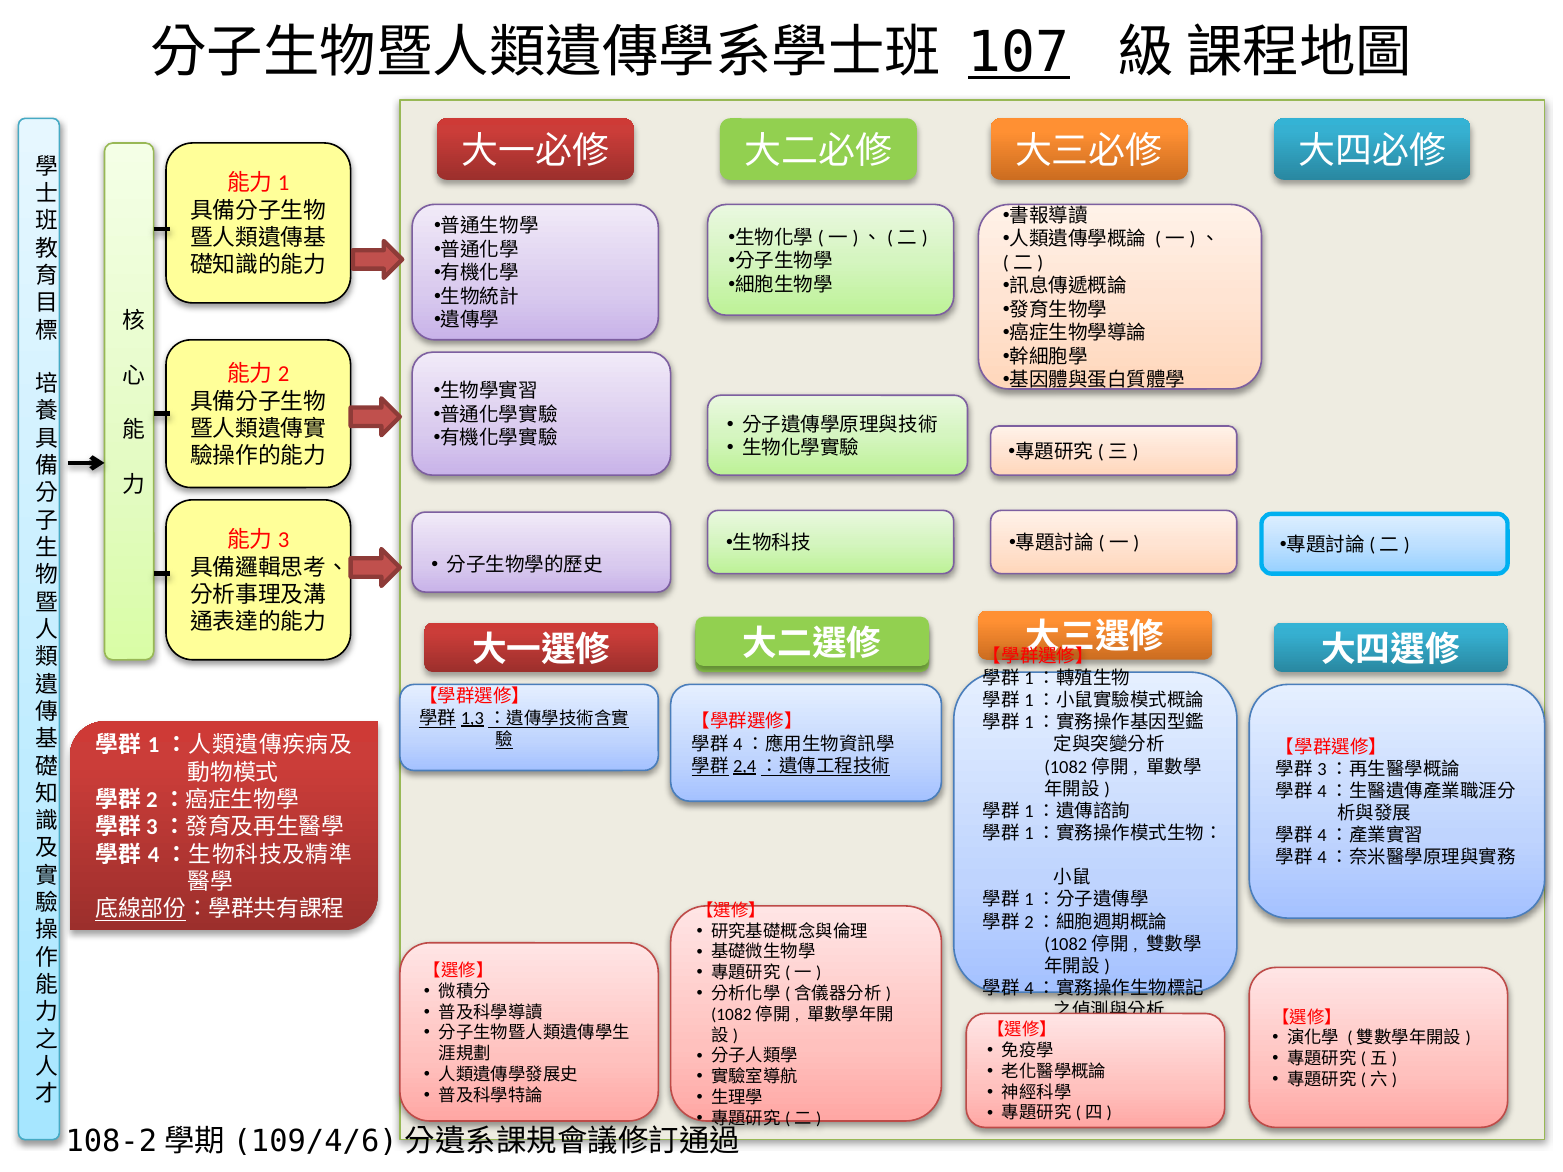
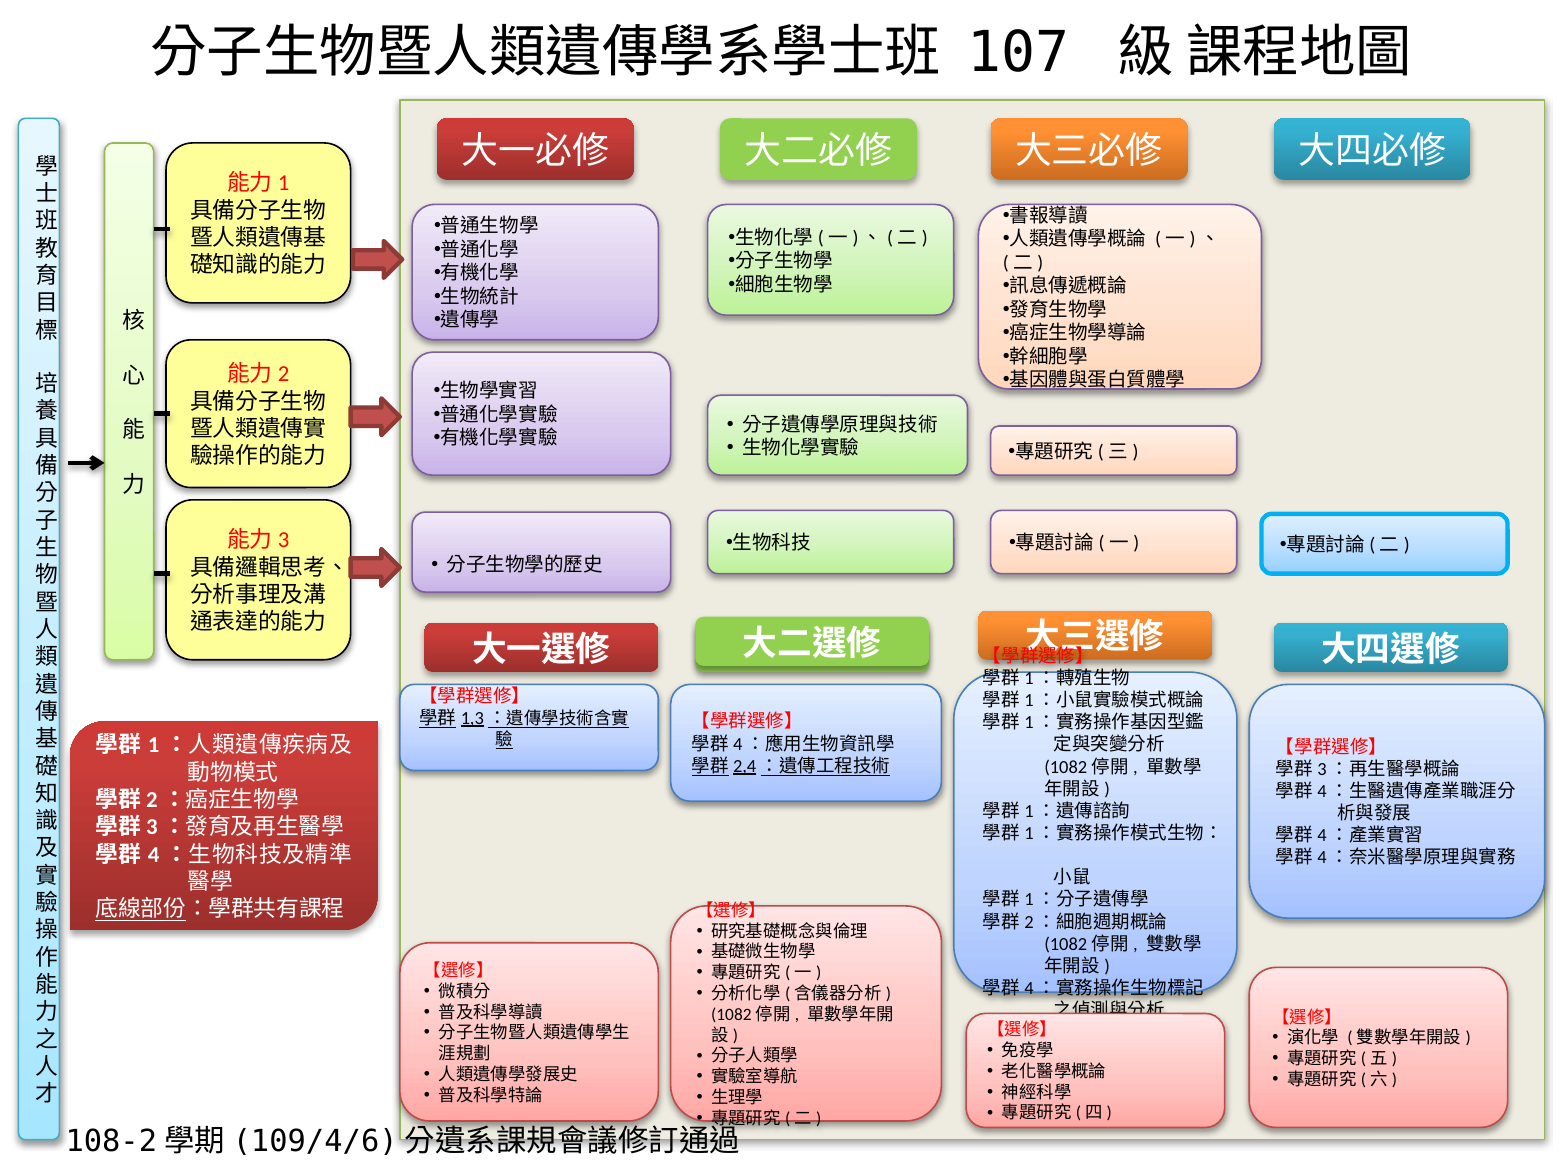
107 underline: present -> none (1019, 53)
